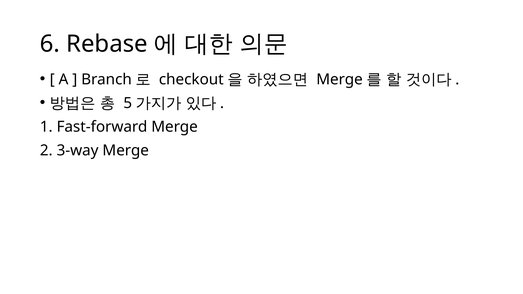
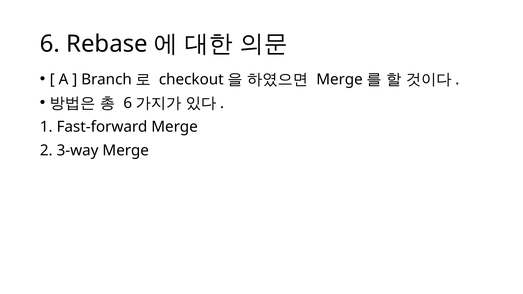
5: 5 -> 6 (128, 103)
